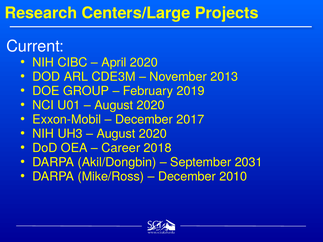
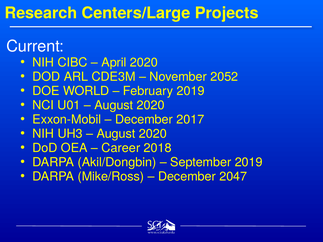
2013: 2013 -> 2052 (224, 77)
GROUP: GROUP -> WORLD (86, 91)
September 2031: 2031 -> 2019 (249, 163)
2010: 2010 -> 2047 (233, 177)
